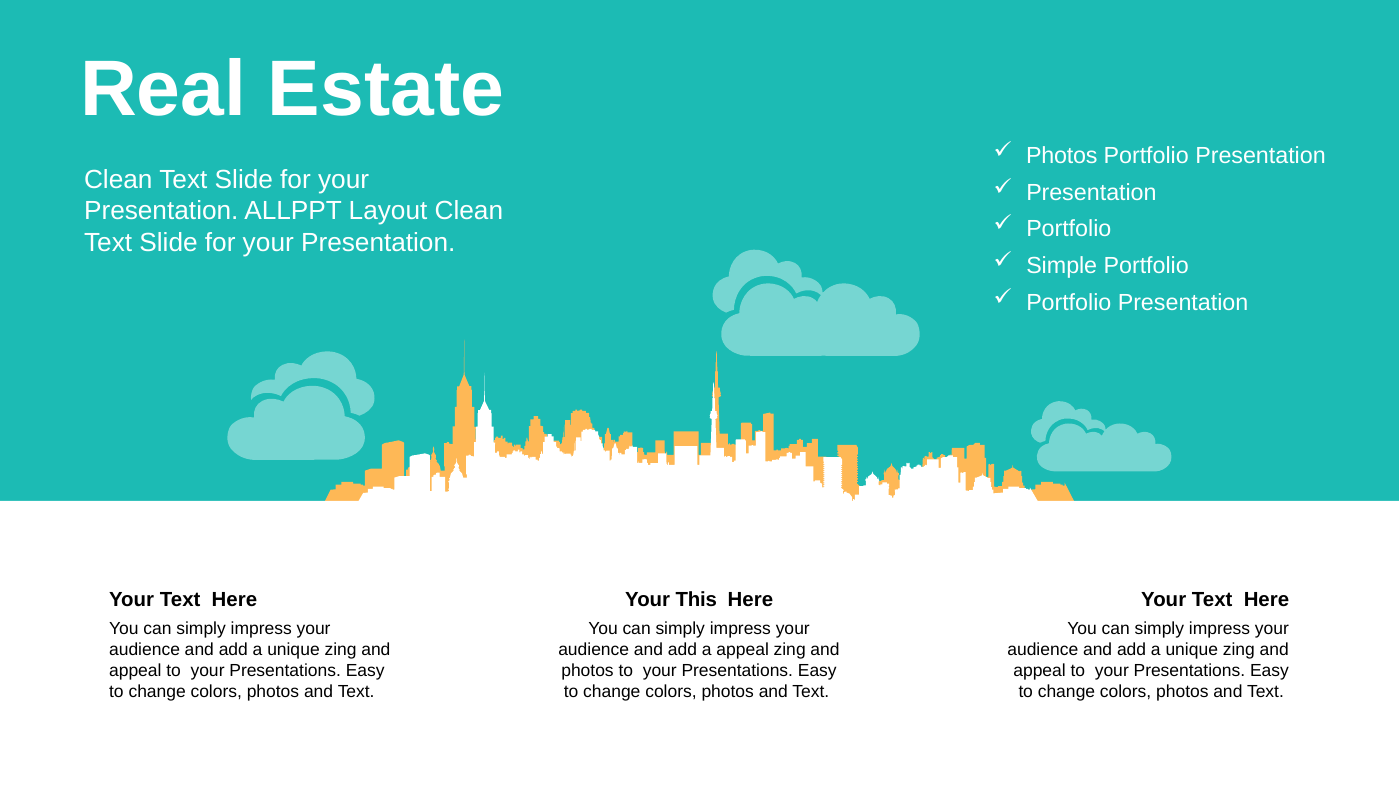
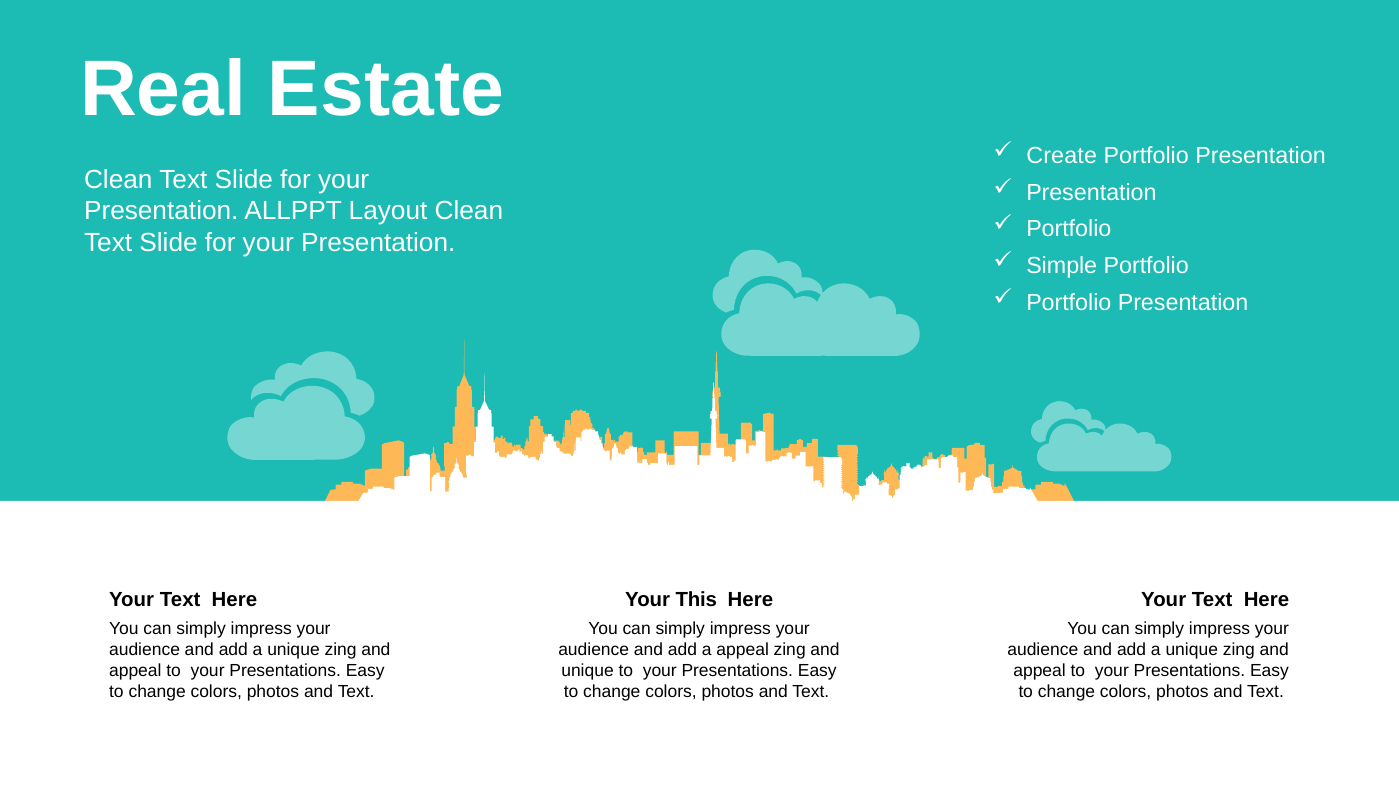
Photos: Photos -> Create (1062, 156)
photos: photos -> unique (588, 671)
